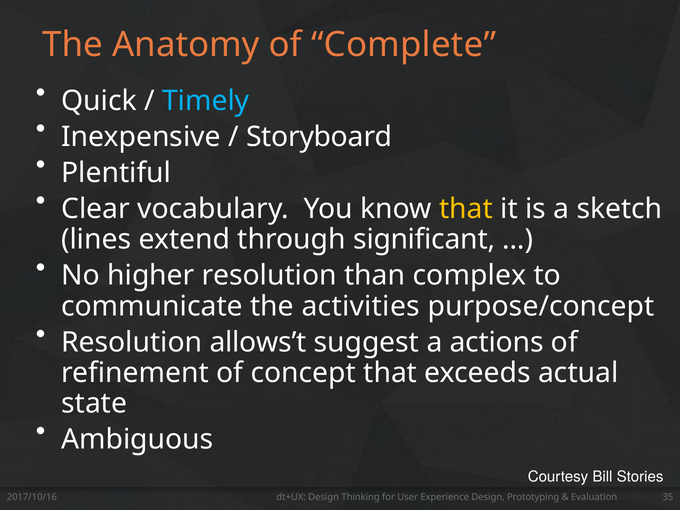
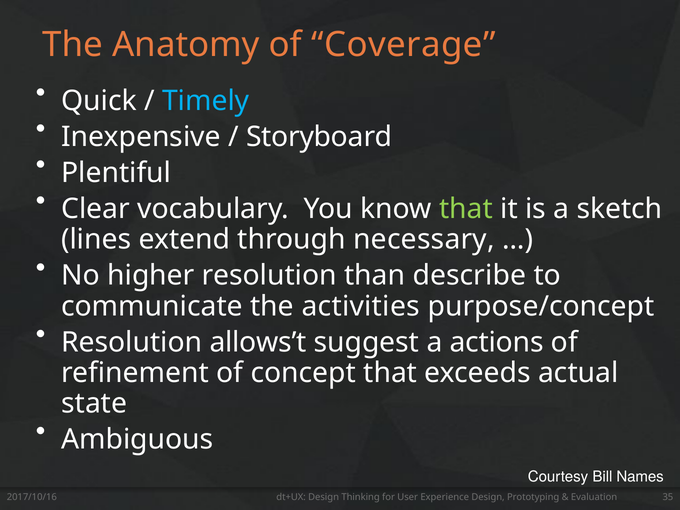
Complete: Complete -> Coverage (404, 45)
that colour: yellow -> light green (466, 209)
significant: significant -> necessary (424, 240)
complex: complex -> describe (469, 276)
Stories: Stories -> Names (640, 477)
